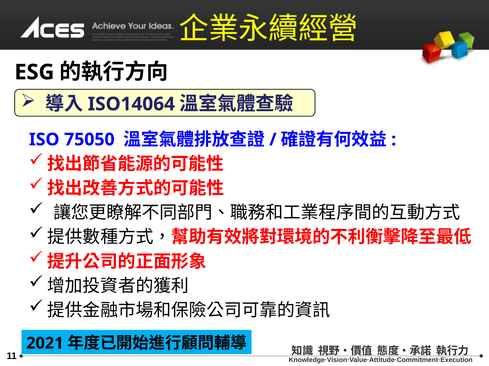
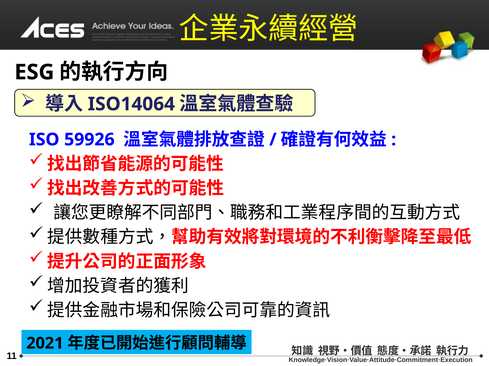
75050: 75050 -> 59926 (89, 140)
